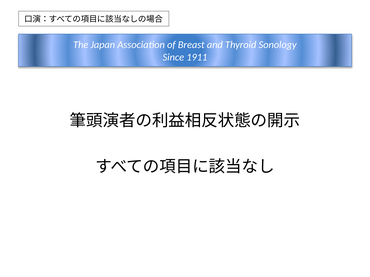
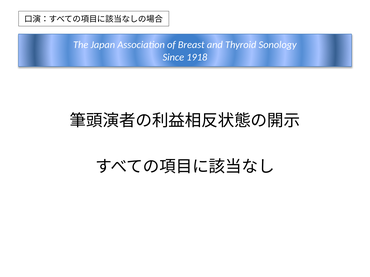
1911: 1911 -> 1918 (197, 57)
